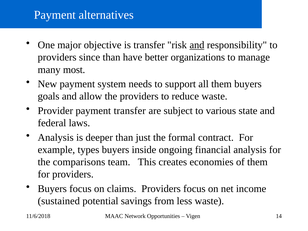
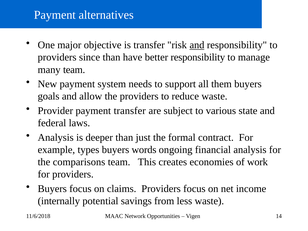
better organizations: organizations -> responsibility (198, 57)
many most: most -> team (74, 70)
inside: inside -> words (144, 150)
of them: them -> work (257, 162)
sustained: sustained -> internally (59, 201)
